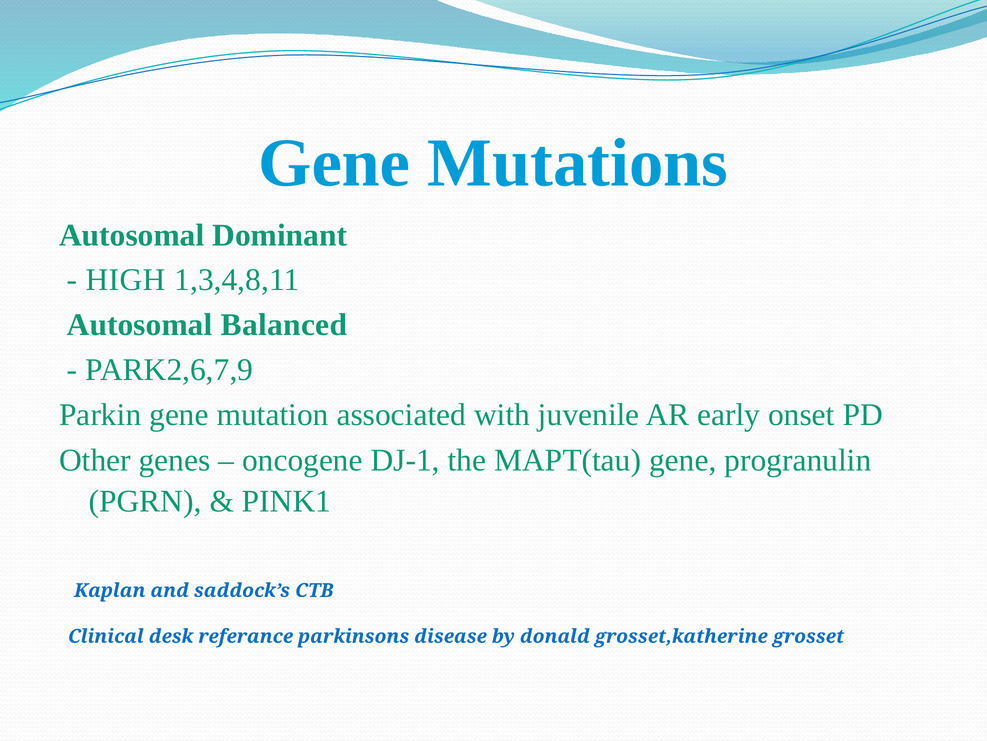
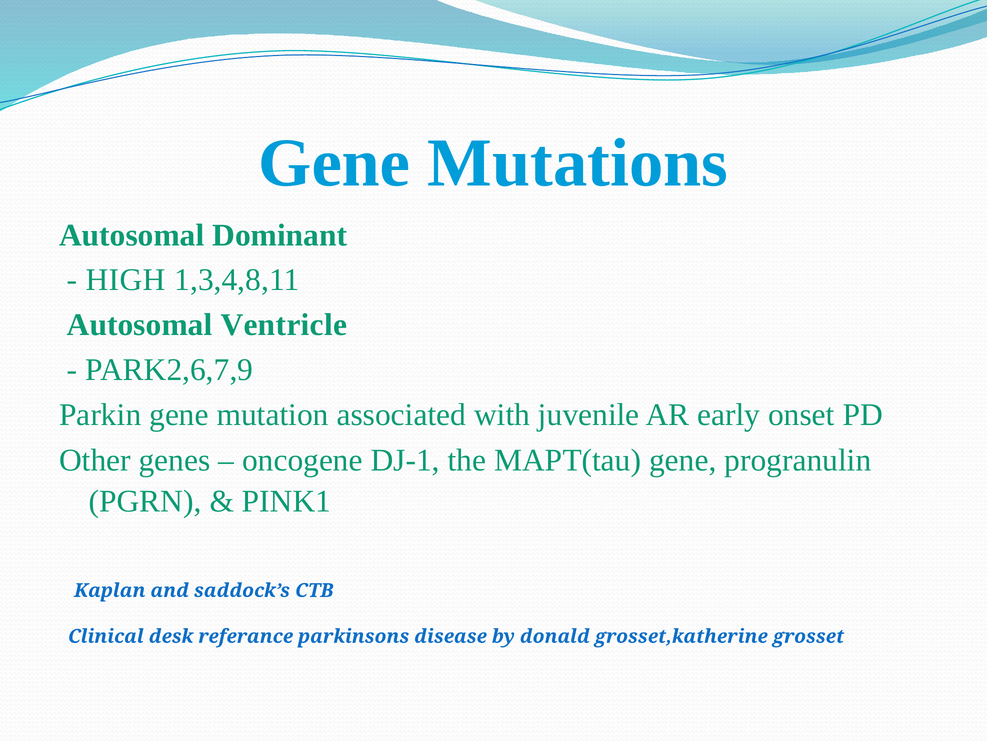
Balanced: Balanced -> Ventricle (284, 325)
